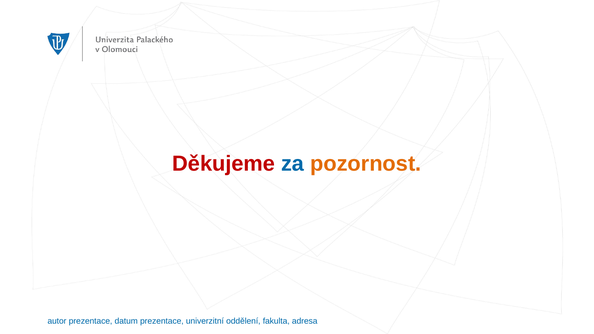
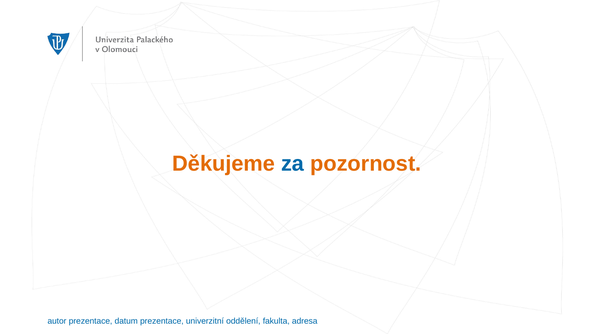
Děkujeme colour: red -> orange (224, 164)
